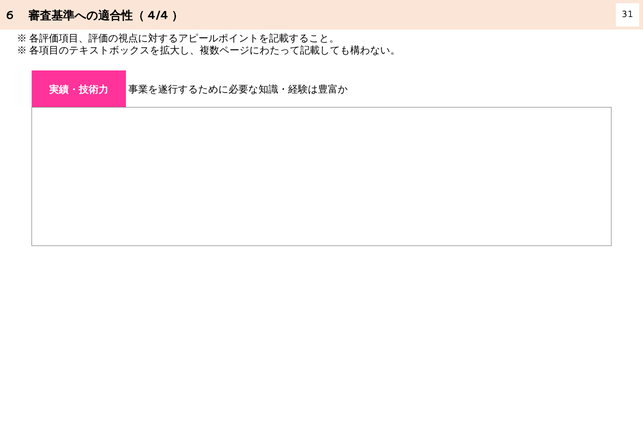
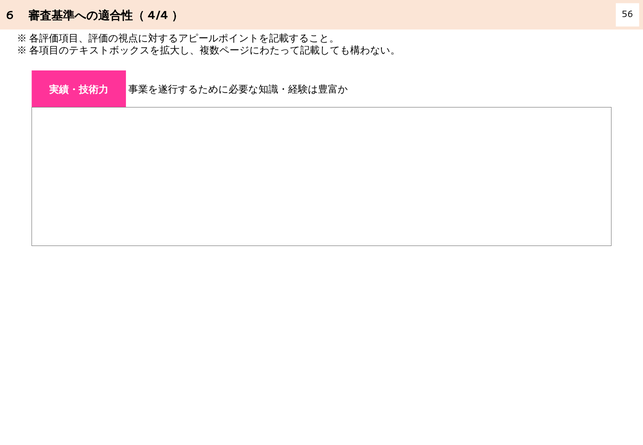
31: 31 -> 56 (627, 14)
